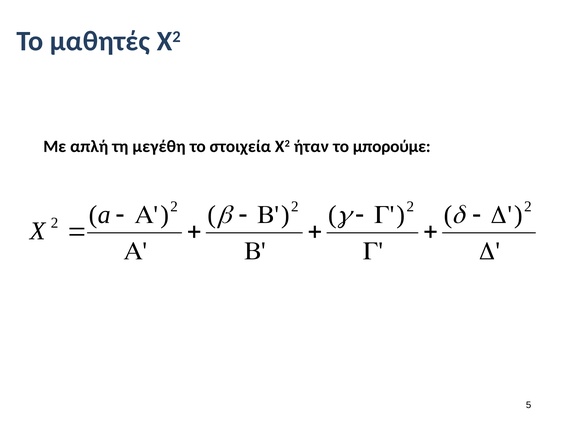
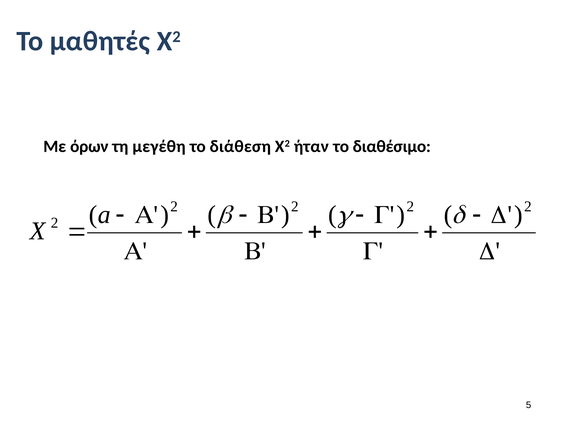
απλή: απλή -> όρων (89, 146)
στοιχεία: στοιχεία -> διάθεση (240, 146)
μπορούμε: μπορούμε -> διαθέσιμο (392, 146)
